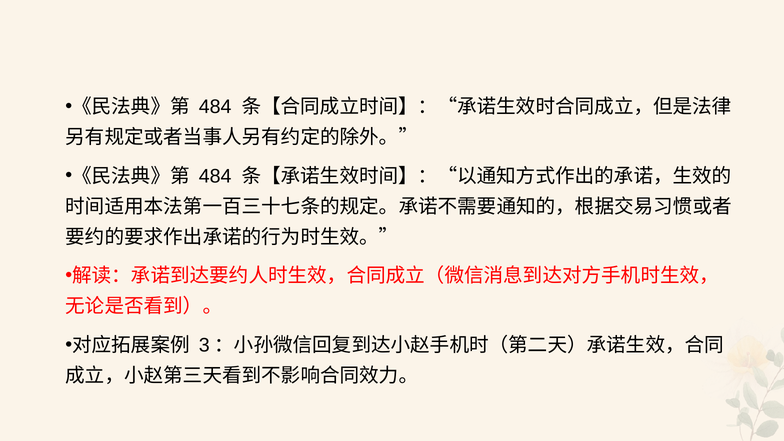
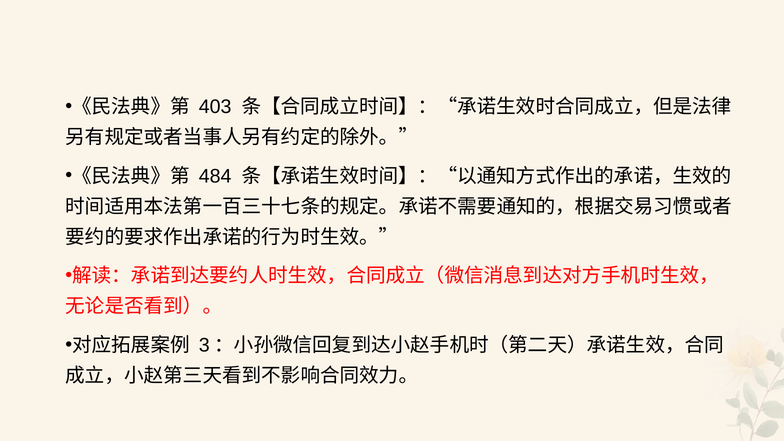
484: 484 -> 403 (215, 107)
